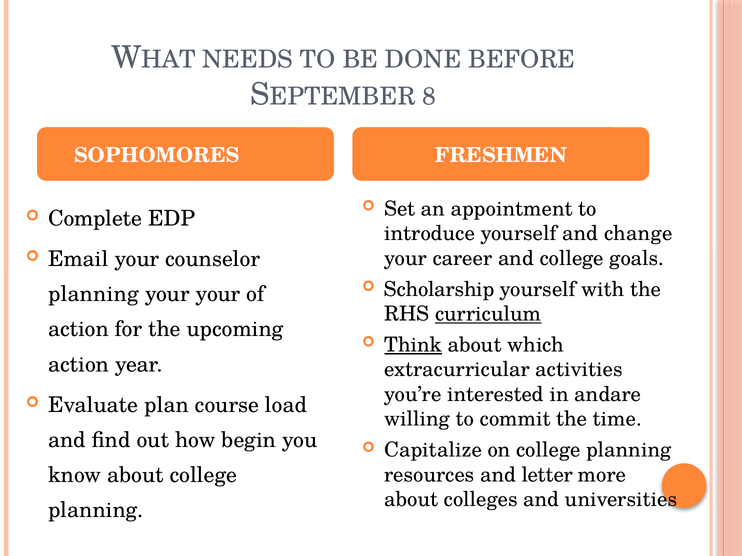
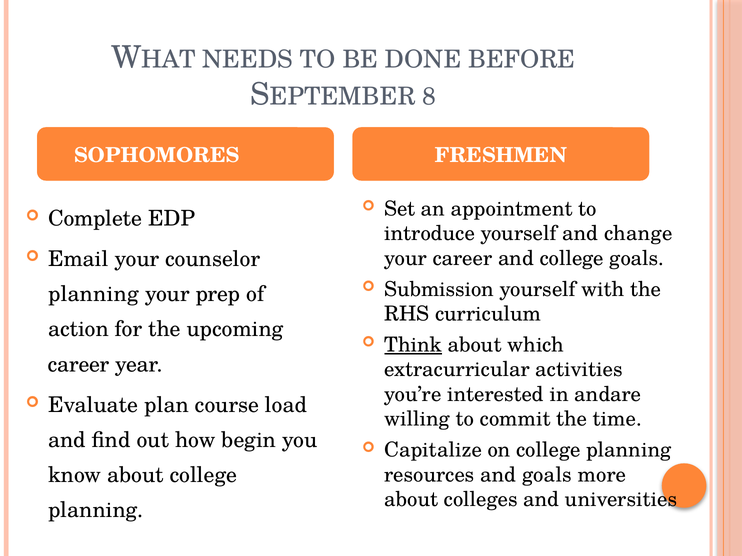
Scholarship: Scholarship -> Submission (439, 290)
your your: your -> prep (218, 295)
curriculum underline: present -> none (488, 314)
action: action -> career (79, 365)
and letter: letter -> goals (547, 475)
